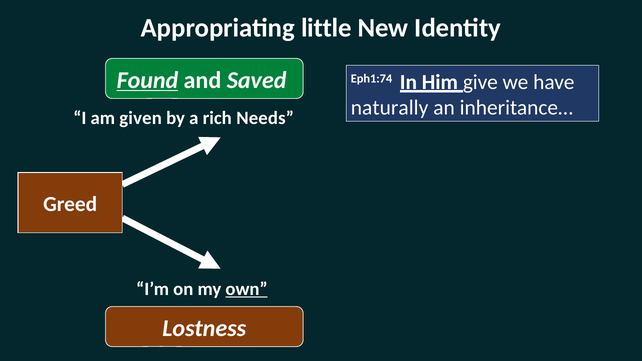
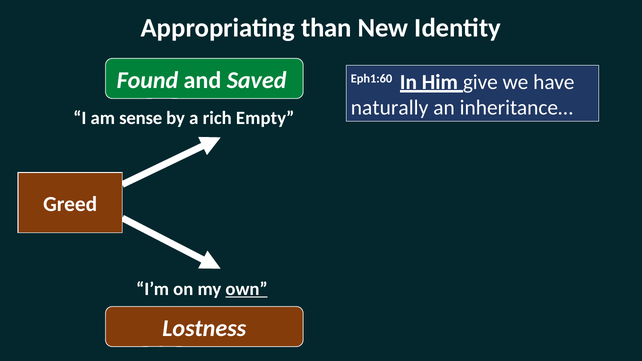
little: little -> than (326, 28)
Found underline: present -> none (147, 80)
Eph1:74: Eph1:74 -> Eph1:60 (372, 79)
given: given -> sense (141, 118)
Needs: Needs -> Empty (265, 118)
